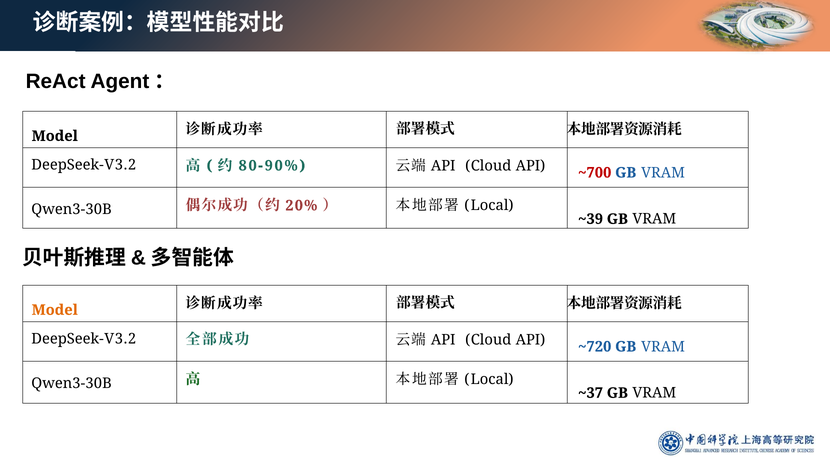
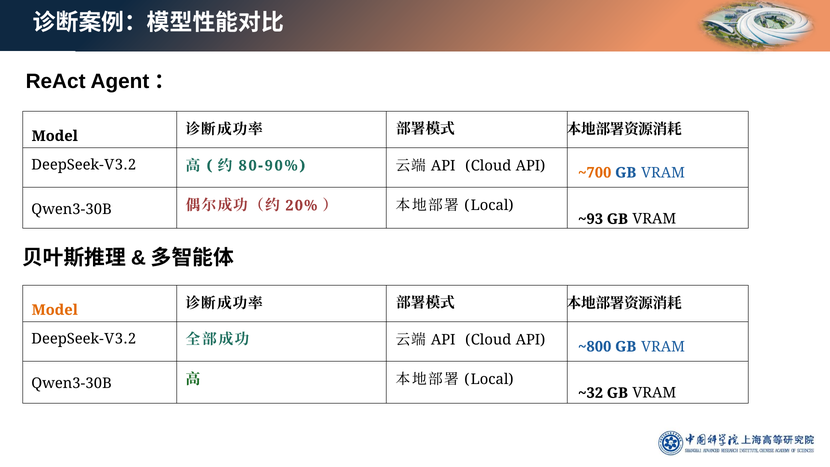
~700 colour: red -> orange (595, 173)
~39: ~39 -> ~93 (591, 219)
~720: ~720 -> ~800 (595, 347)
~37: ~37 -> ~32 (591, 393)
